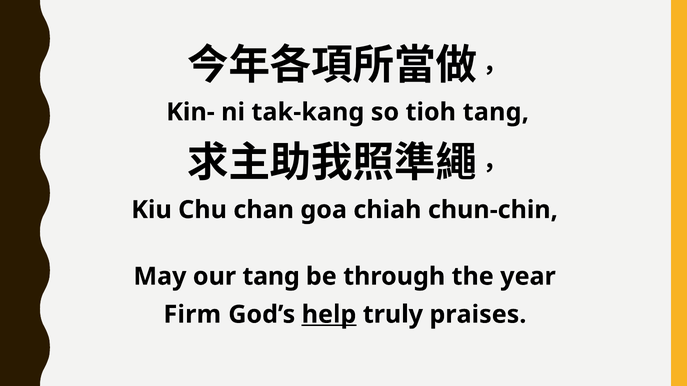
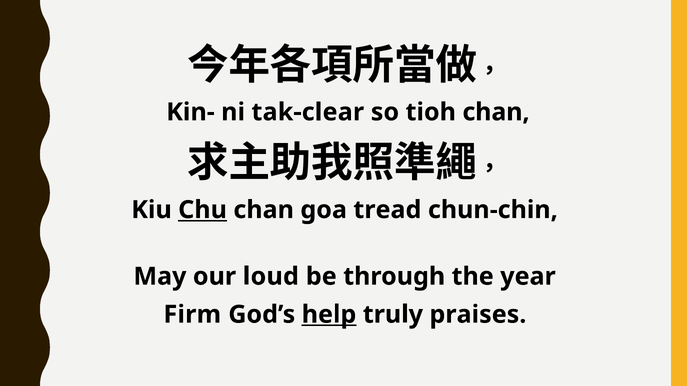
tak-kang: tak-kang -> tak-clear (308, 112)
tioh tang: tang -> chan (496, 112)
Chu underline: none -> present (203, 210)
chiah: chiah -> tread (387, 210)
our tang: tang -> loud (271, 277)
